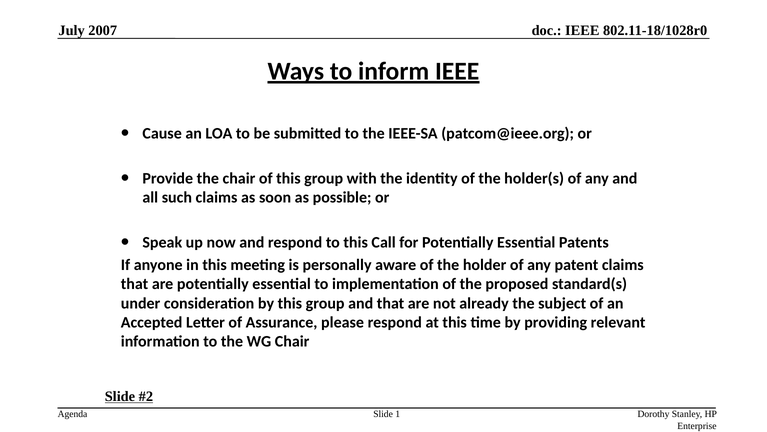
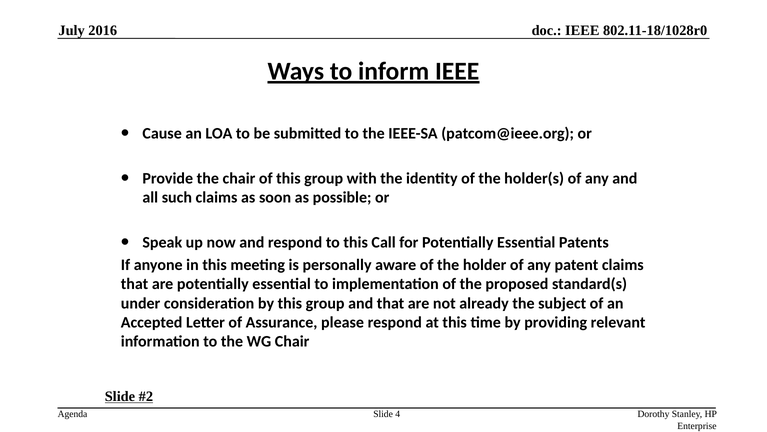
2007: 2007 -> 2016 (103, 31)
1: 1 -> 4 (398, 414)
